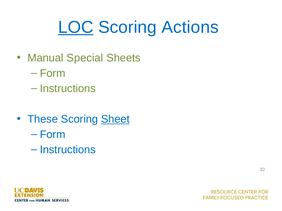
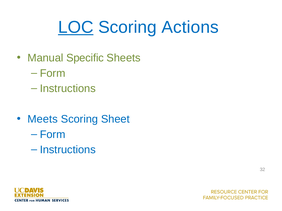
Special: Special -> Specific (85, 58)
These: These -> Meets (43, 119)
Sheet underline: present -> none (115, 119)
